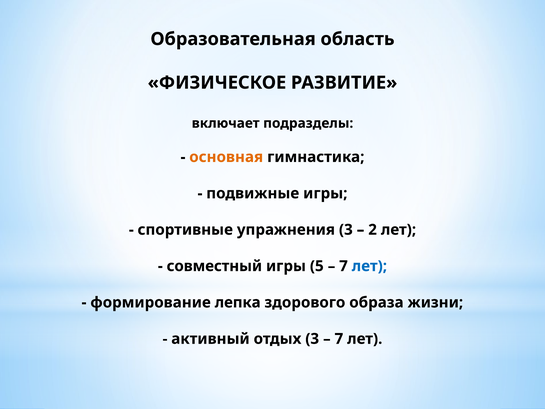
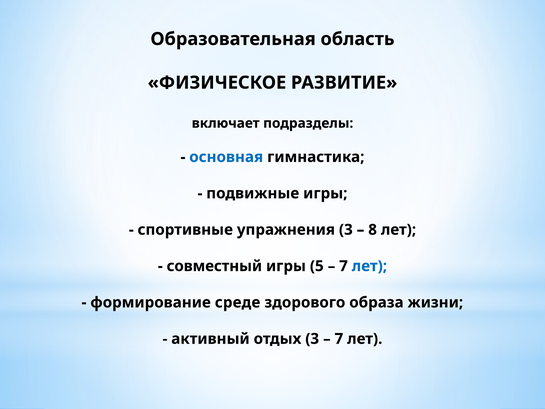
основная colour: orange -> blue (226, 157)
2: 2 -> 8 (373, 230)
лепка: лепка -> среде (238, 302)
